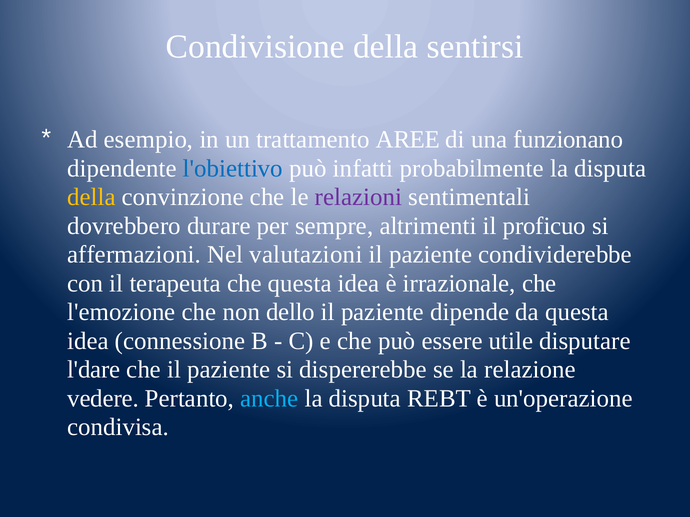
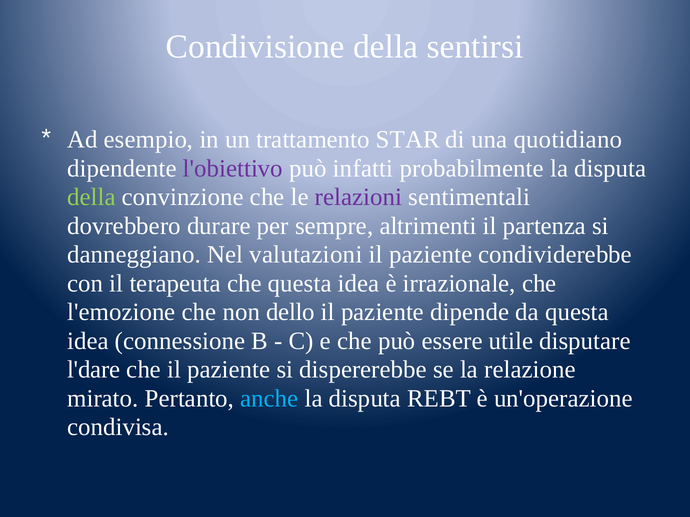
AREE: AREE -> STAR (408, 140)
funzionano: funzionano -> quotidiano (568, 140)
l'obiettivo colour: blue -> purple (233, 169)
della colour: yellow -> light green (91, 197)
proficuo: proficuo -> partenza (544, 226)
affermazioni: affermazioni -> danneggiano (134, 255)
vedere: vedere -> mirato (103, 399)
